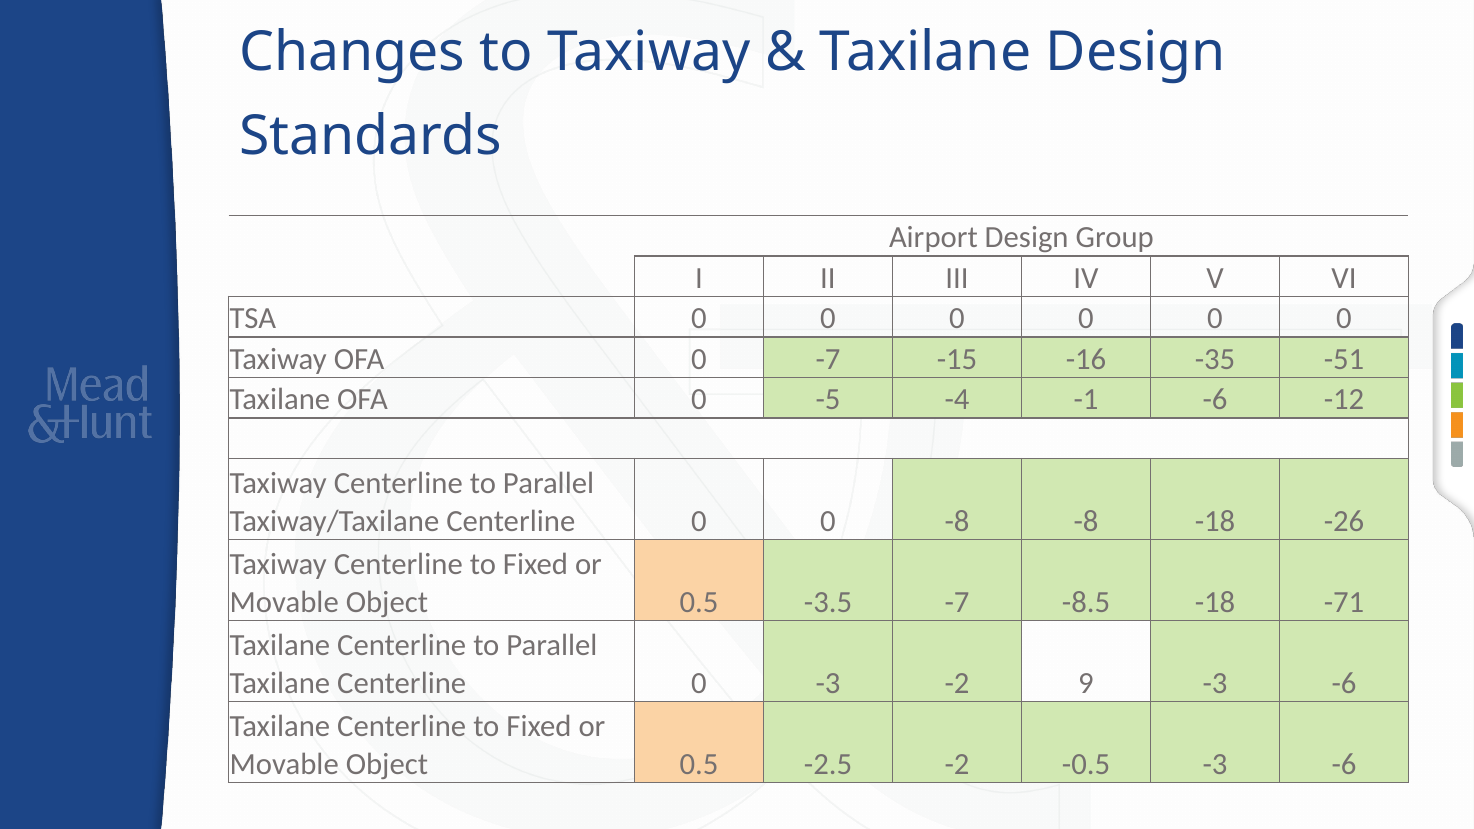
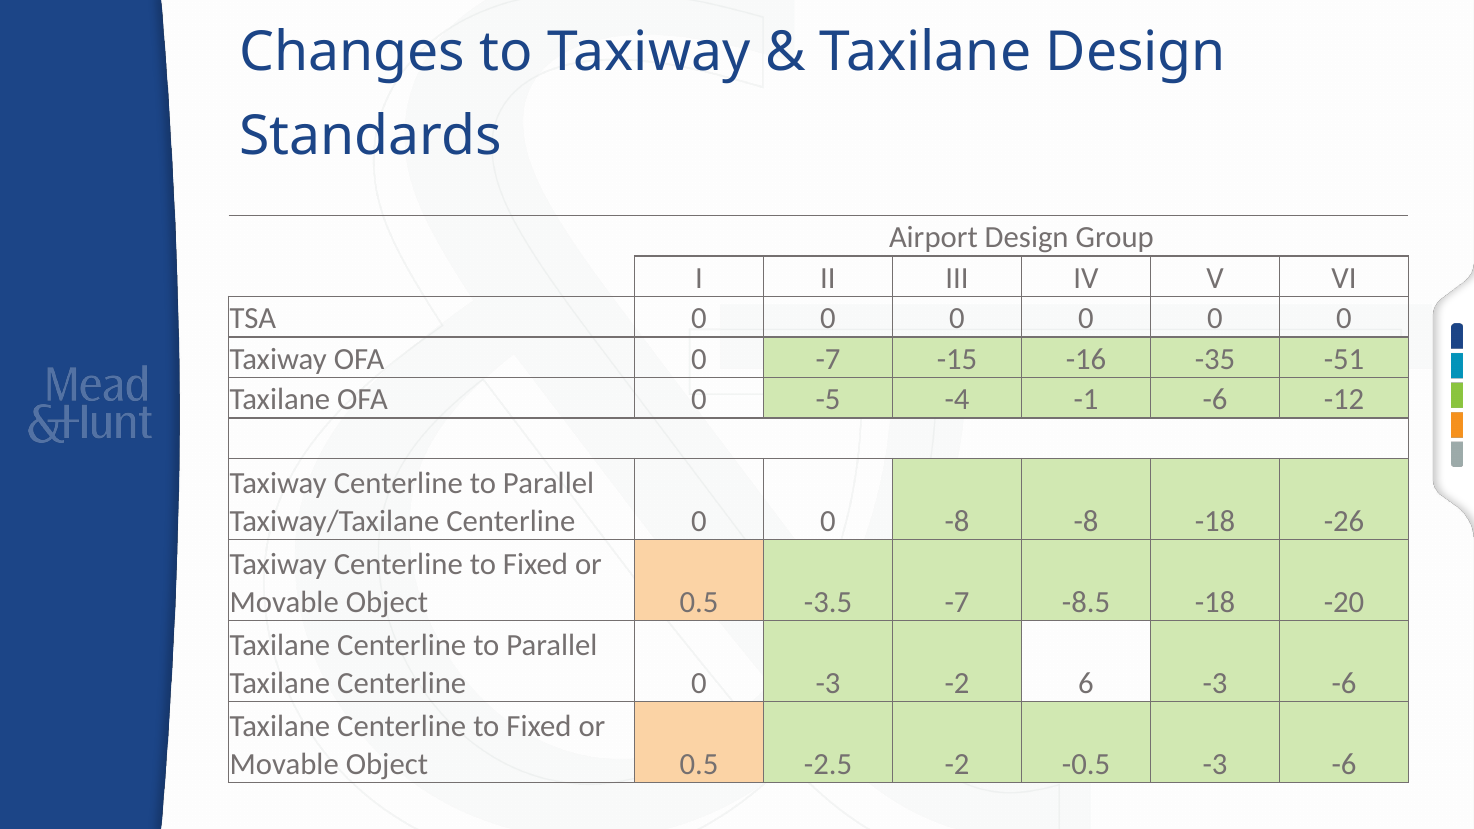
-71: -71 -> -20 (1344, 602)
9: 9 -> 6 (1086, 683)
